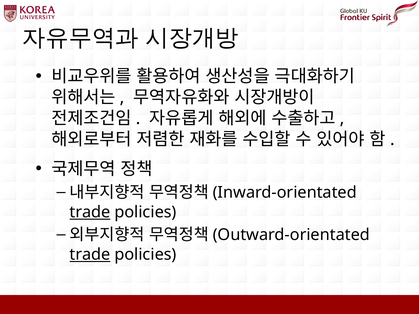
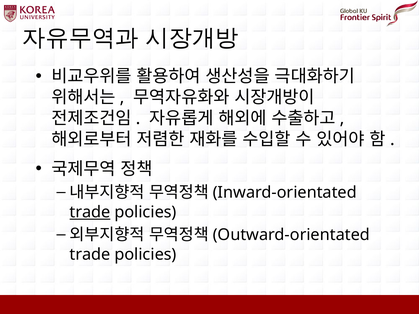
trade underline: present -> none (90, 255)
